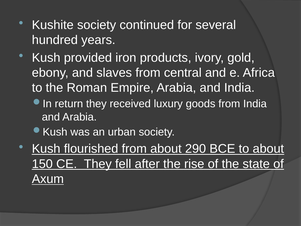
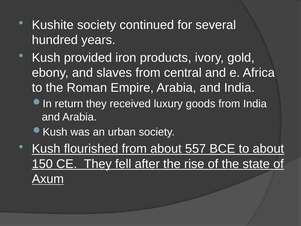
290: 290 -> 557 (196, 149)
